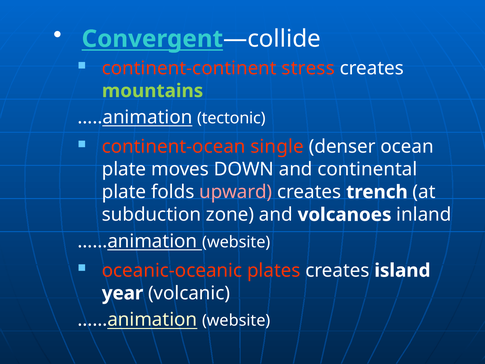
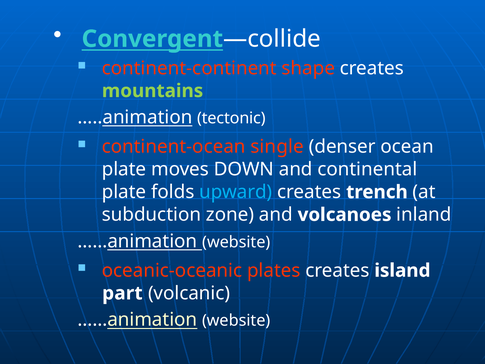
stress: stress -> shape (308, 68)
upward colour: pink -> light blue (236, 192)
year: year -> part (122, 293)
